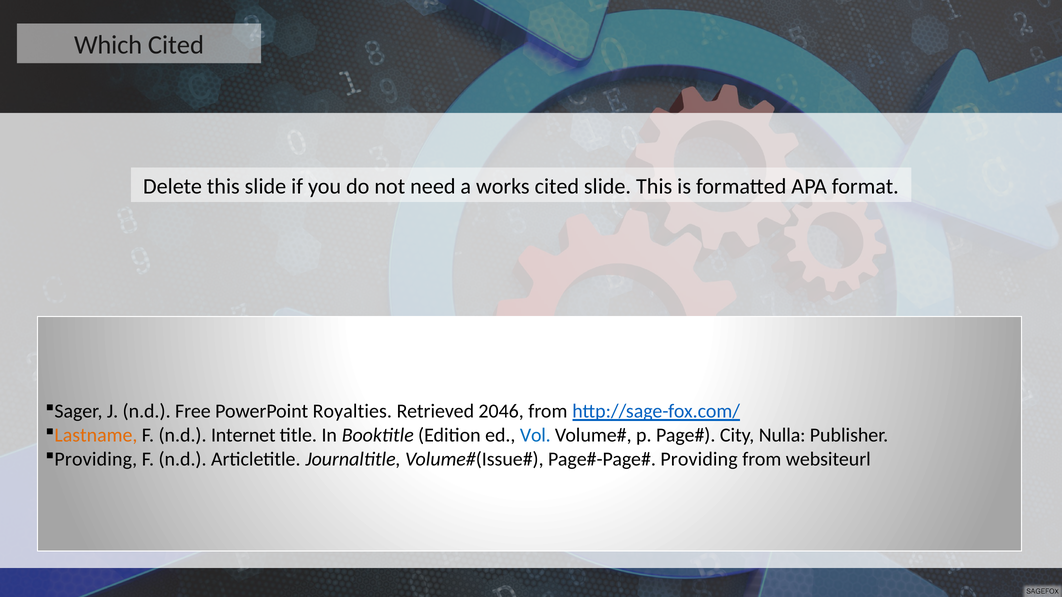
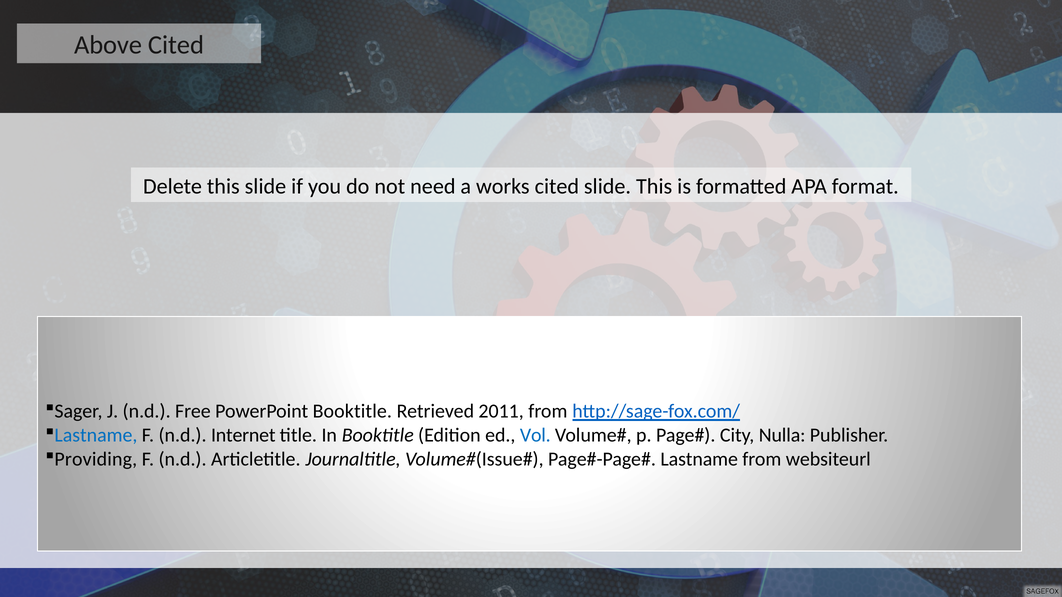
Which: Which -> Above (108, 45)
PowerPoint Royalties: Royalties -> Booktitle (352, 411)
2046: 2046 -> 2011 (501, 411)
Lastname colour: orange -> blue (96, 436)
Providing: Providing -> Lastname (699, 460)
